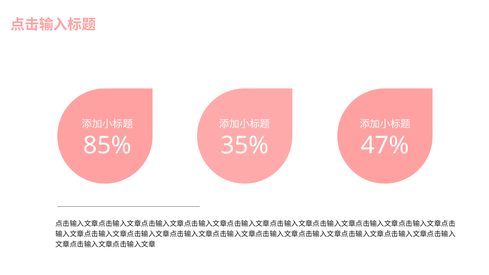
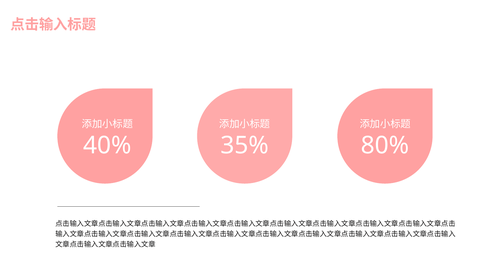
85%: 85% -> 40% (107, 146)
47%: 47% -> 80% (385, 146)
